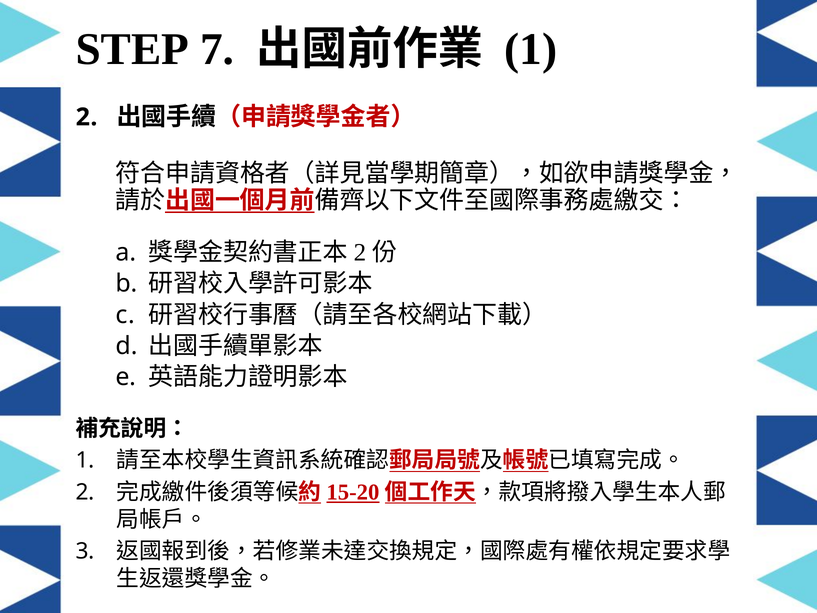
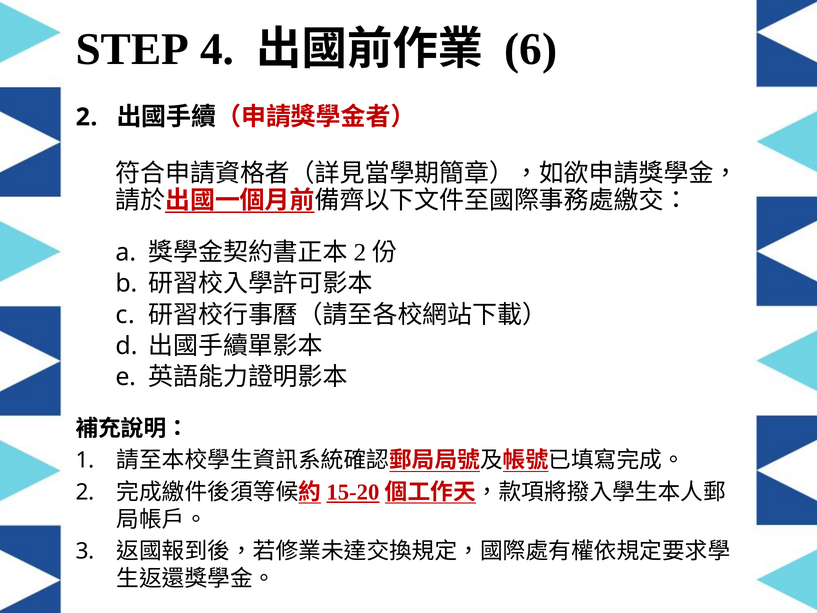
7: 7 -> 4 (217, 49)
1: 1 -> 6 (531, 49)
